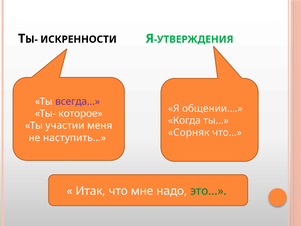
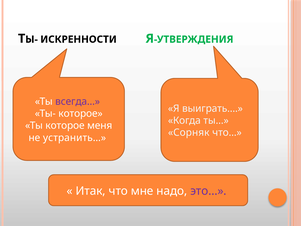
общении…: общении… -> выиграть… (212, 108)
Ты участии: участии -> которое (65, 126)
наступить…: наступить… -> устранить… (74, 138)
это… colour: green -> purple (208, 191)
